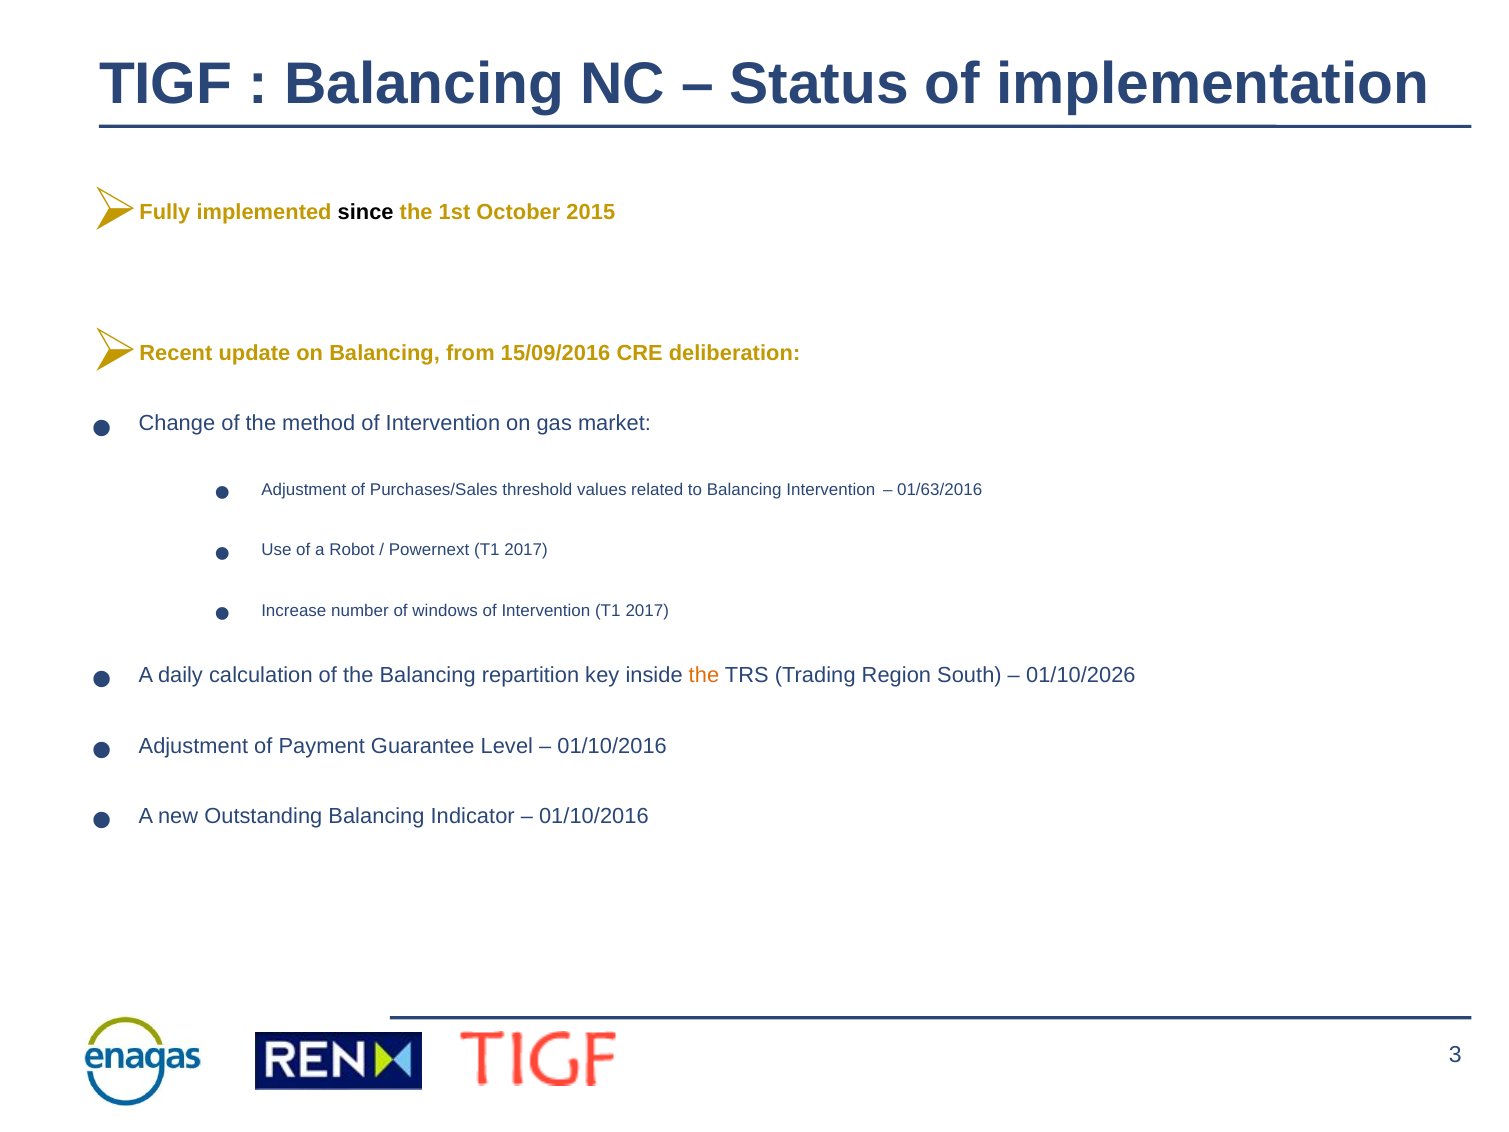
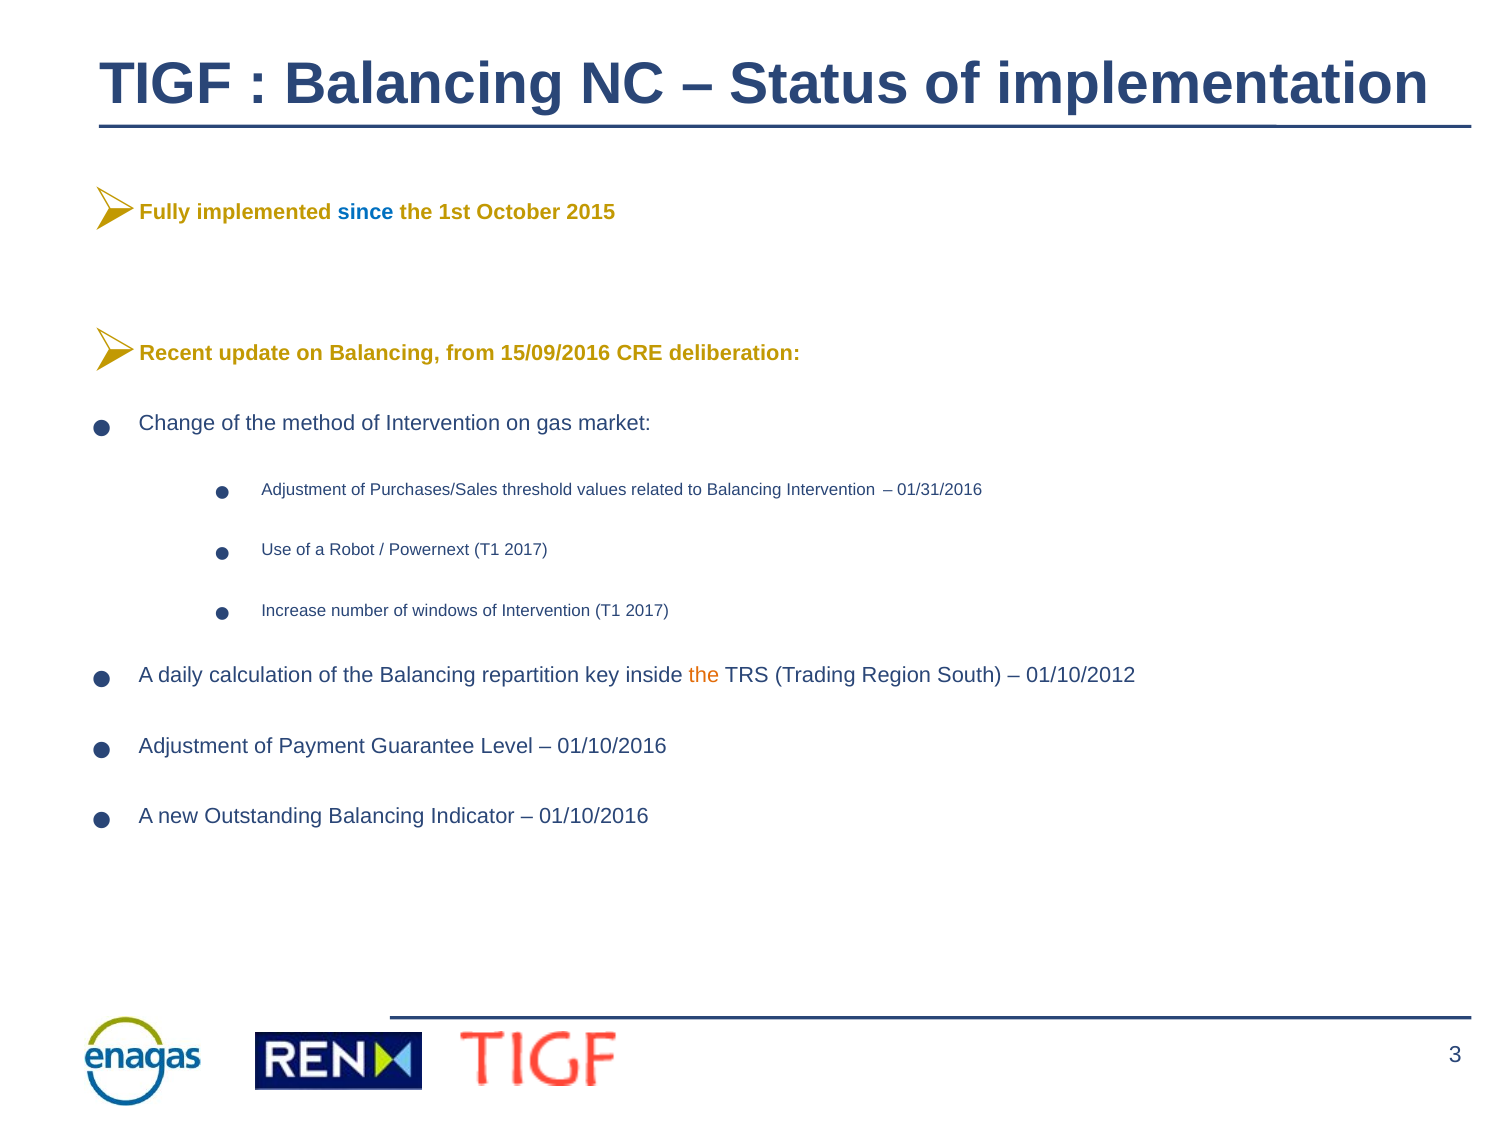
since colour: black -> blue (366, 212)
01/63/2016: 01/63/2016 -> 01/31/2016 (940, 490)
01/10/2026: 01/10/2026 -> 01/10/2012 (1081, 675)
